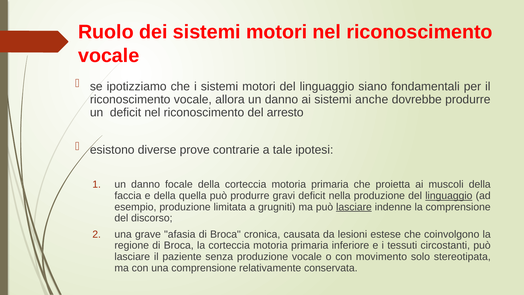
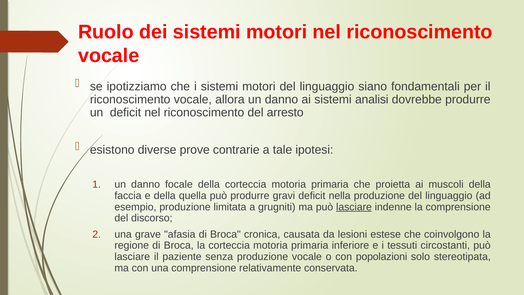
anche: anche -> analisi (372, 99)
linguaggio underline: present -> none (449, 196)
movimento: movimento -> popolazioni (382, 257)
